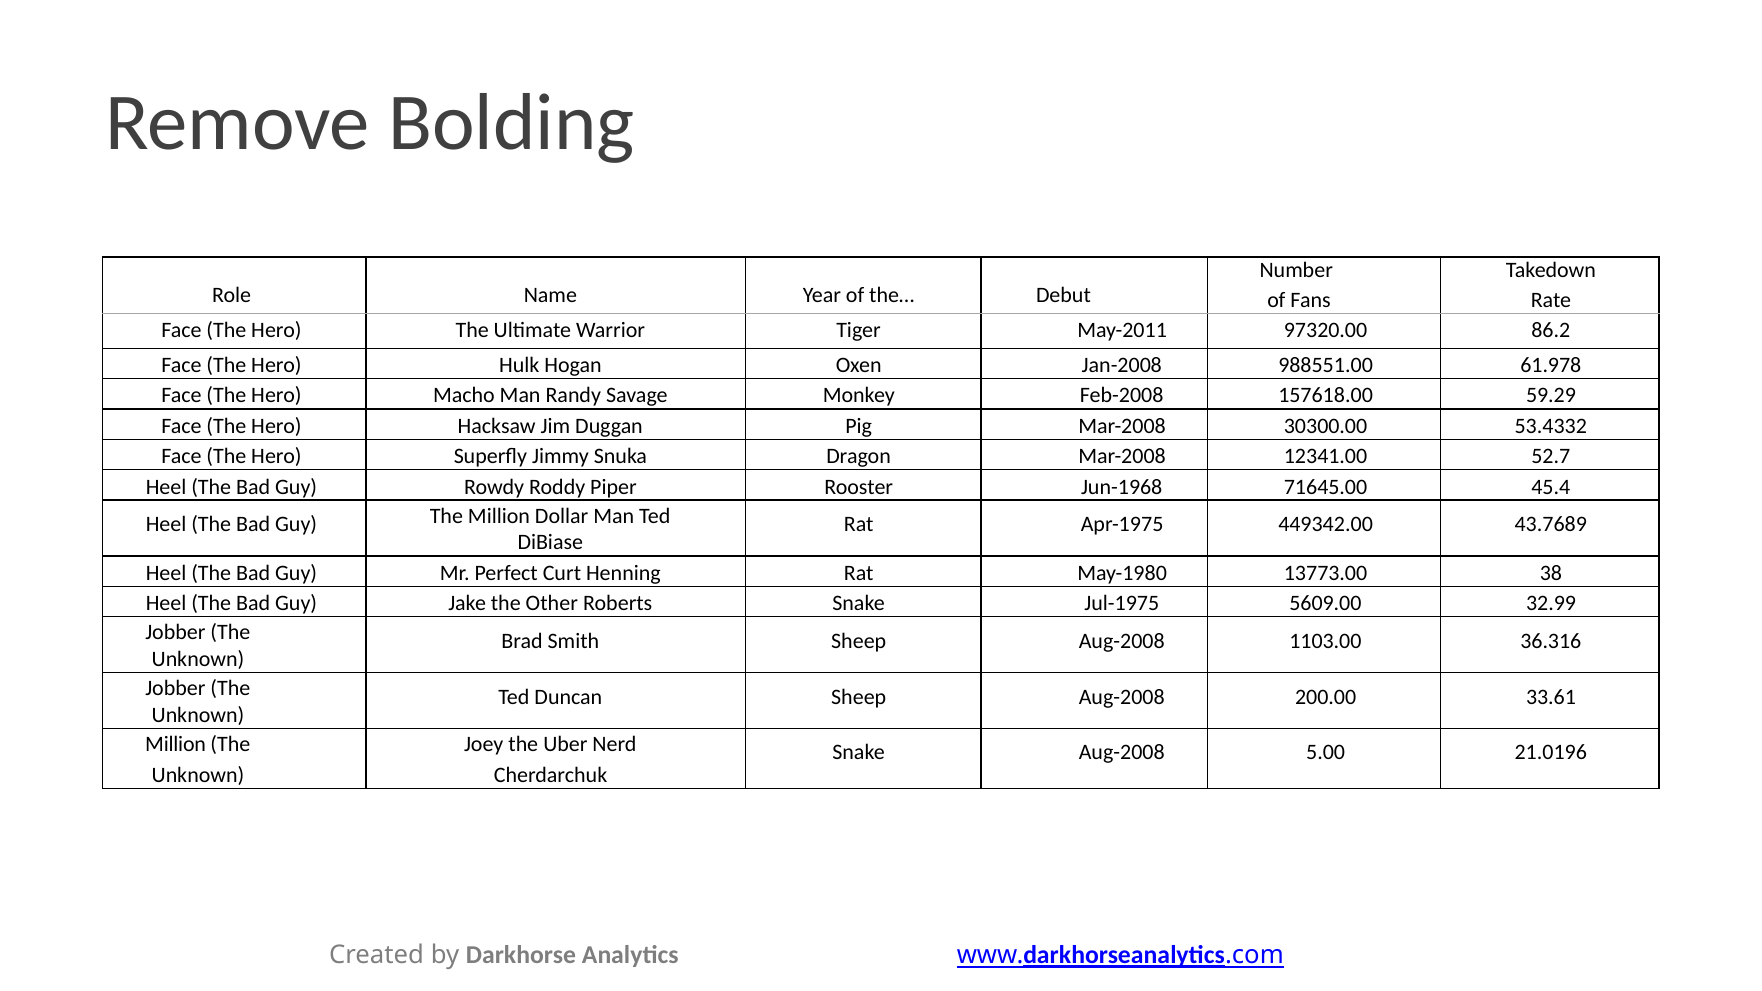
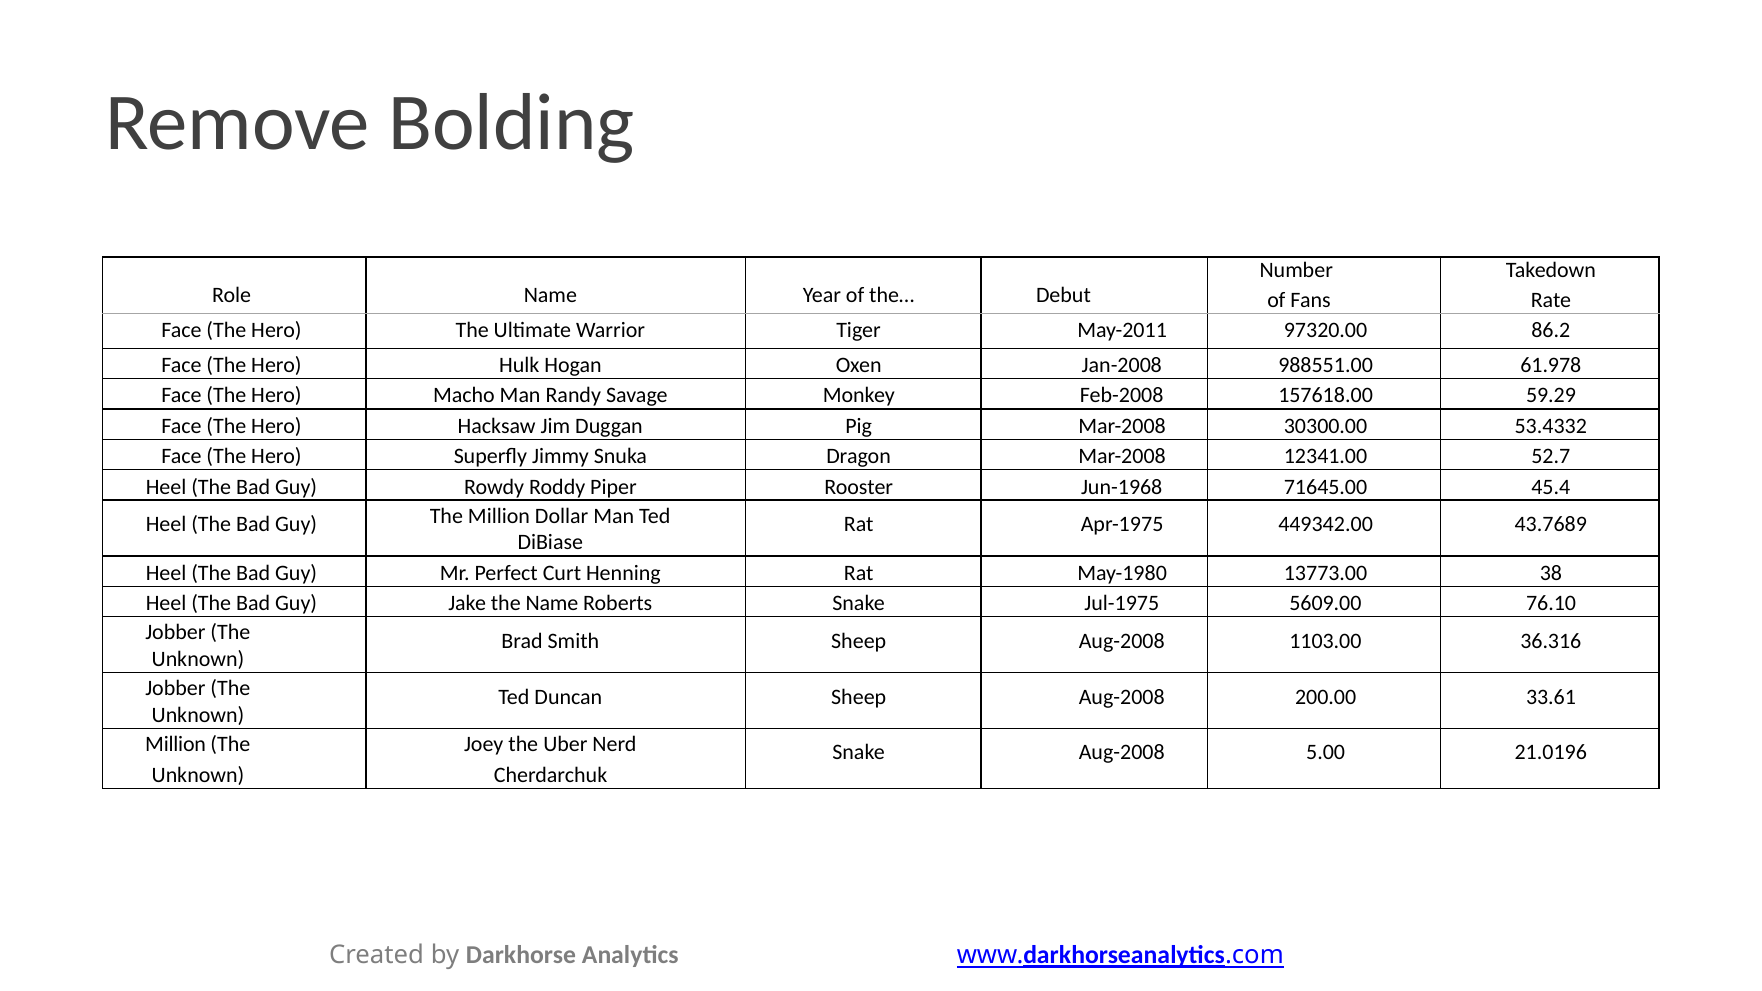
the Other: Other -> Name (552, 604)
32.99: 32.99 -> 76.10 (1551, 604)
